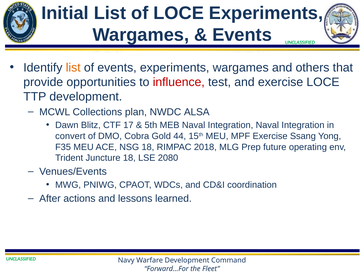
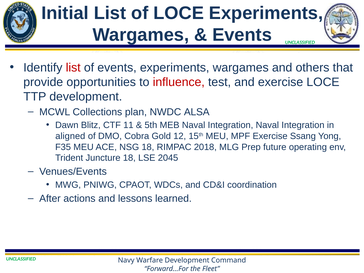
list colour: orange -> red (73, 68)
17: 17 -> 11 (128, 125)
convert: convert -> aligned (70, 136)
44: 44 -> 12 (180, 136)
2080: 2080 -> 2045 (168, 158)
